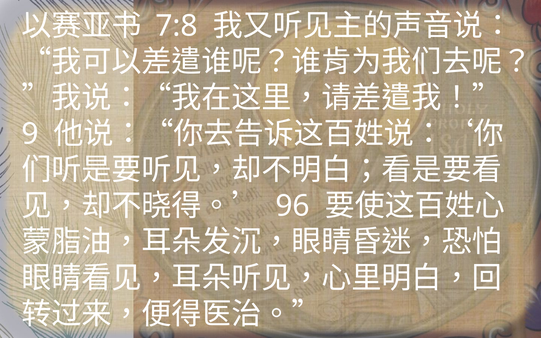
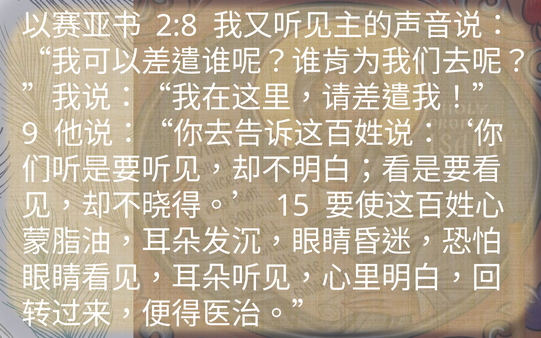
7:8: 7:8 -> 2:8 (177, 26)
96: 96 -> 15 (293, 206)
